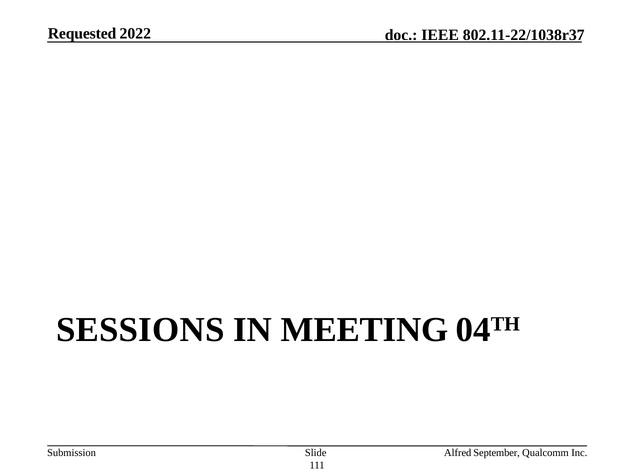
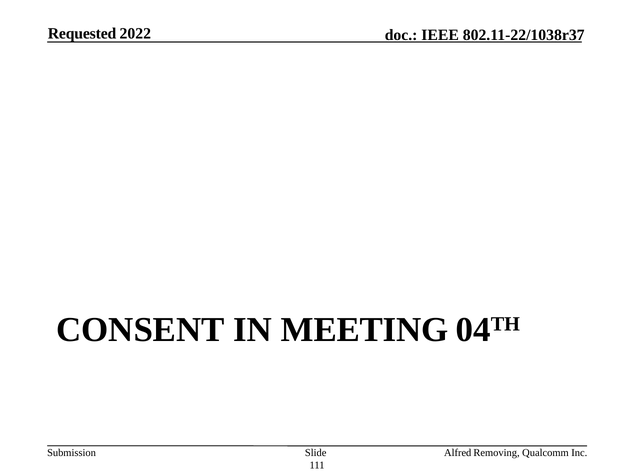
SESSIONS: SESSIONS -> CONSENT (140, 330)
September: September -> Removing (497, 452)
